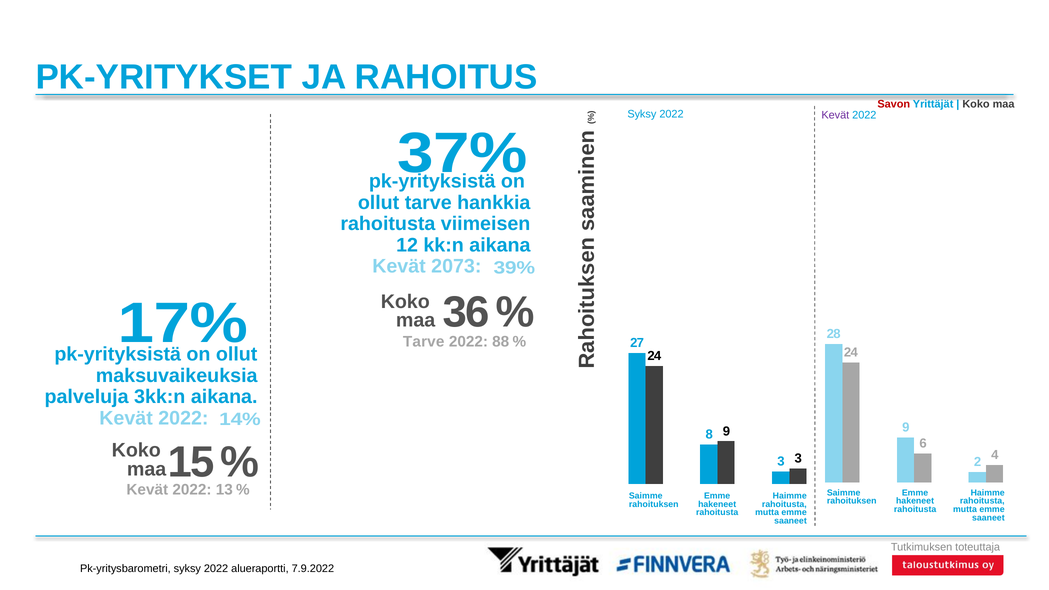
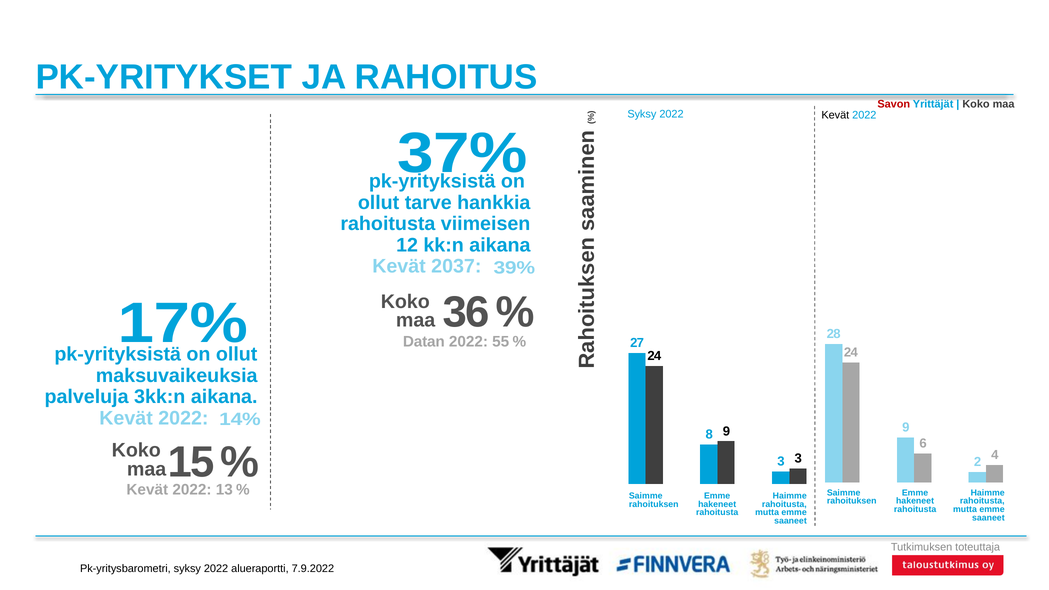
Kevät colour: purple -> black (835, 115)
2073: 2073 -> 2037 (456, 266)
Tarve: Tarve -> Datan (424, 342)
88: 88 -> 55 (501, 342)
